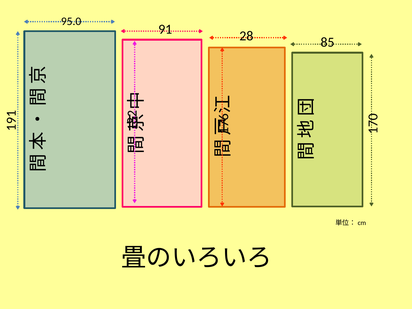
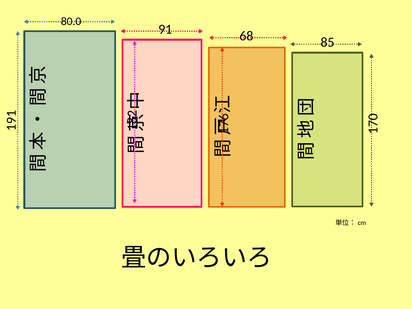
95.0: 95.0 -> 80.0 (71, 21)
28: 28 -> 68 (246, 36)
